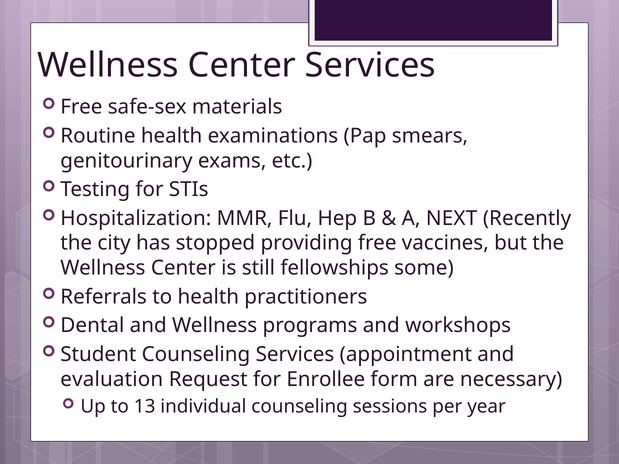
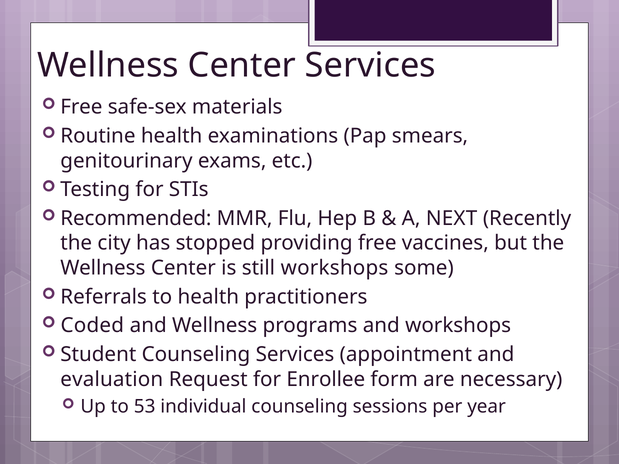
Hospitalization: Hospitalization -> Recommended (136, 219)
still fellowships: fellowships -> workshops (335, 268)
Dental: Dental -> Coded (92, 326)
13: 13 -> 53 (145, 407)
